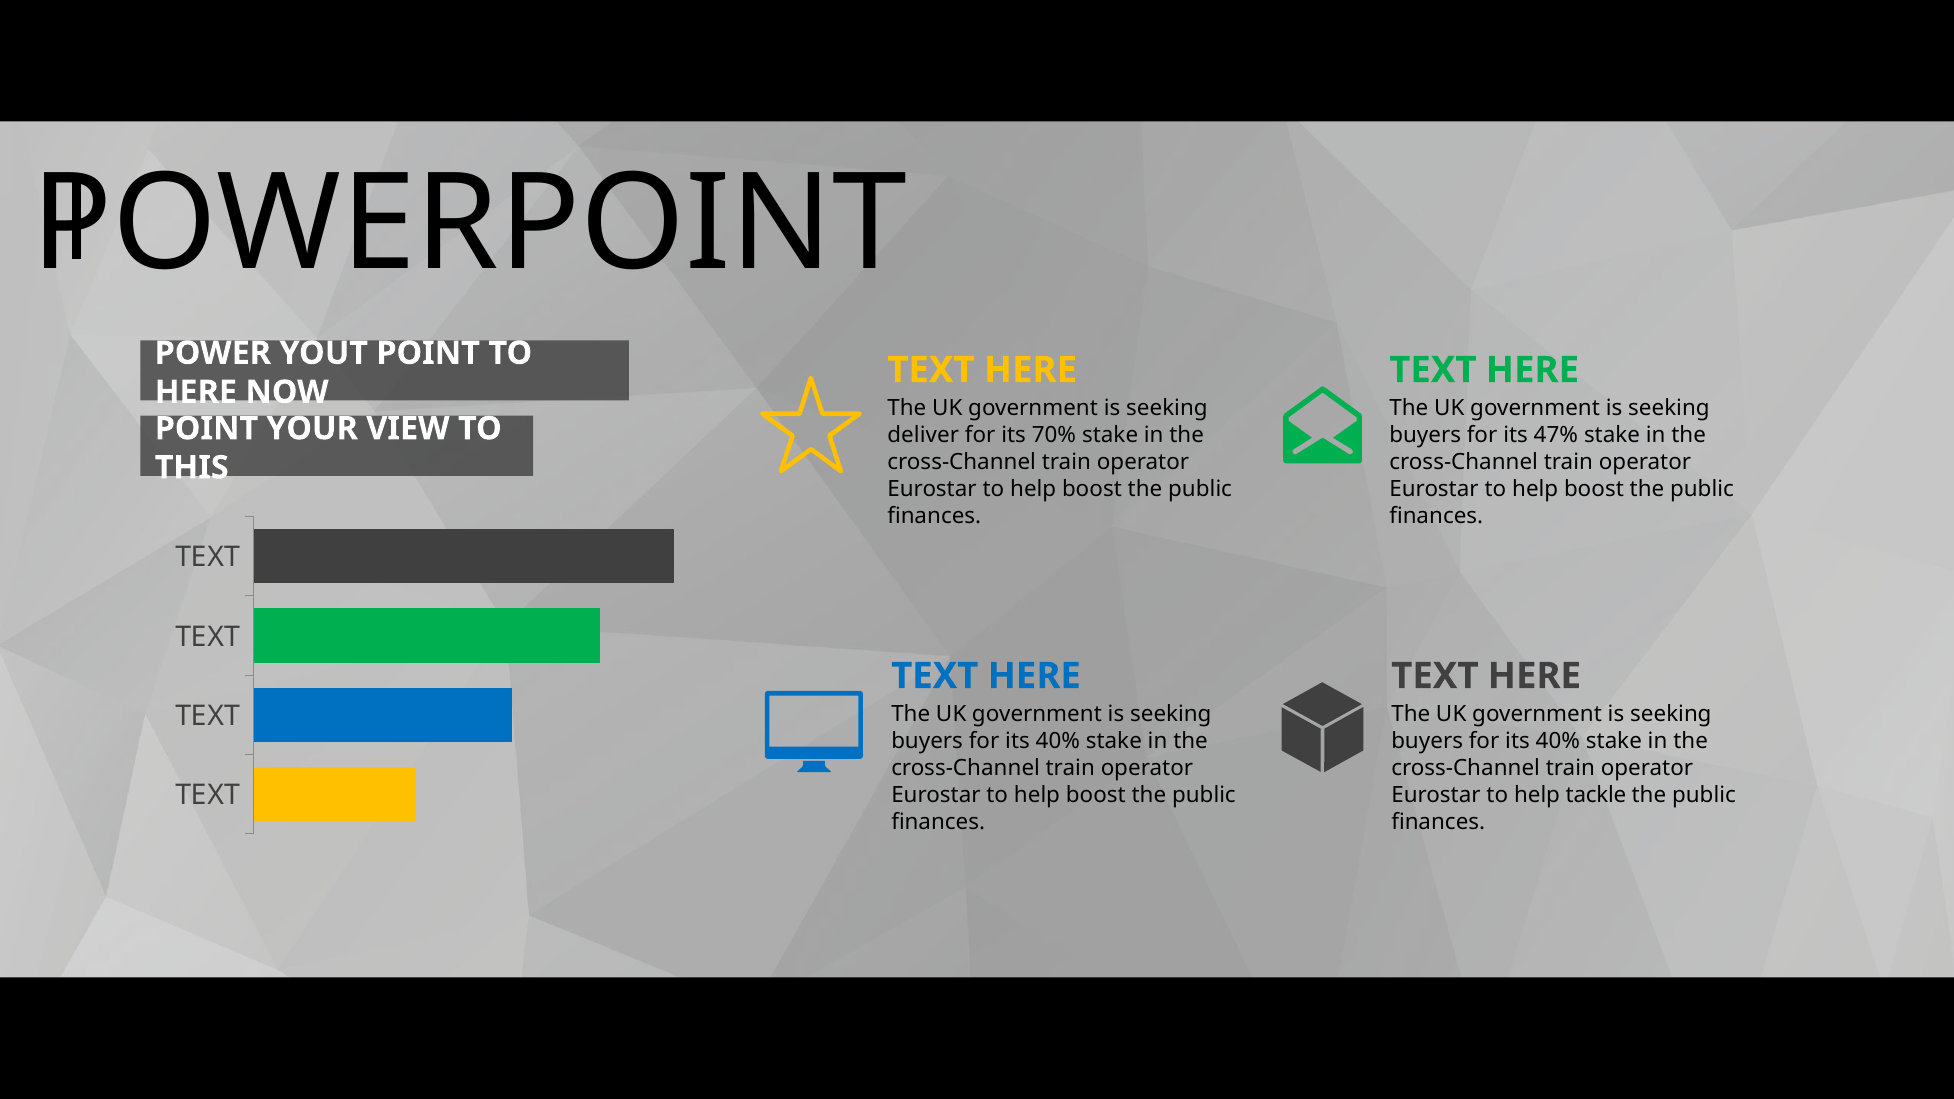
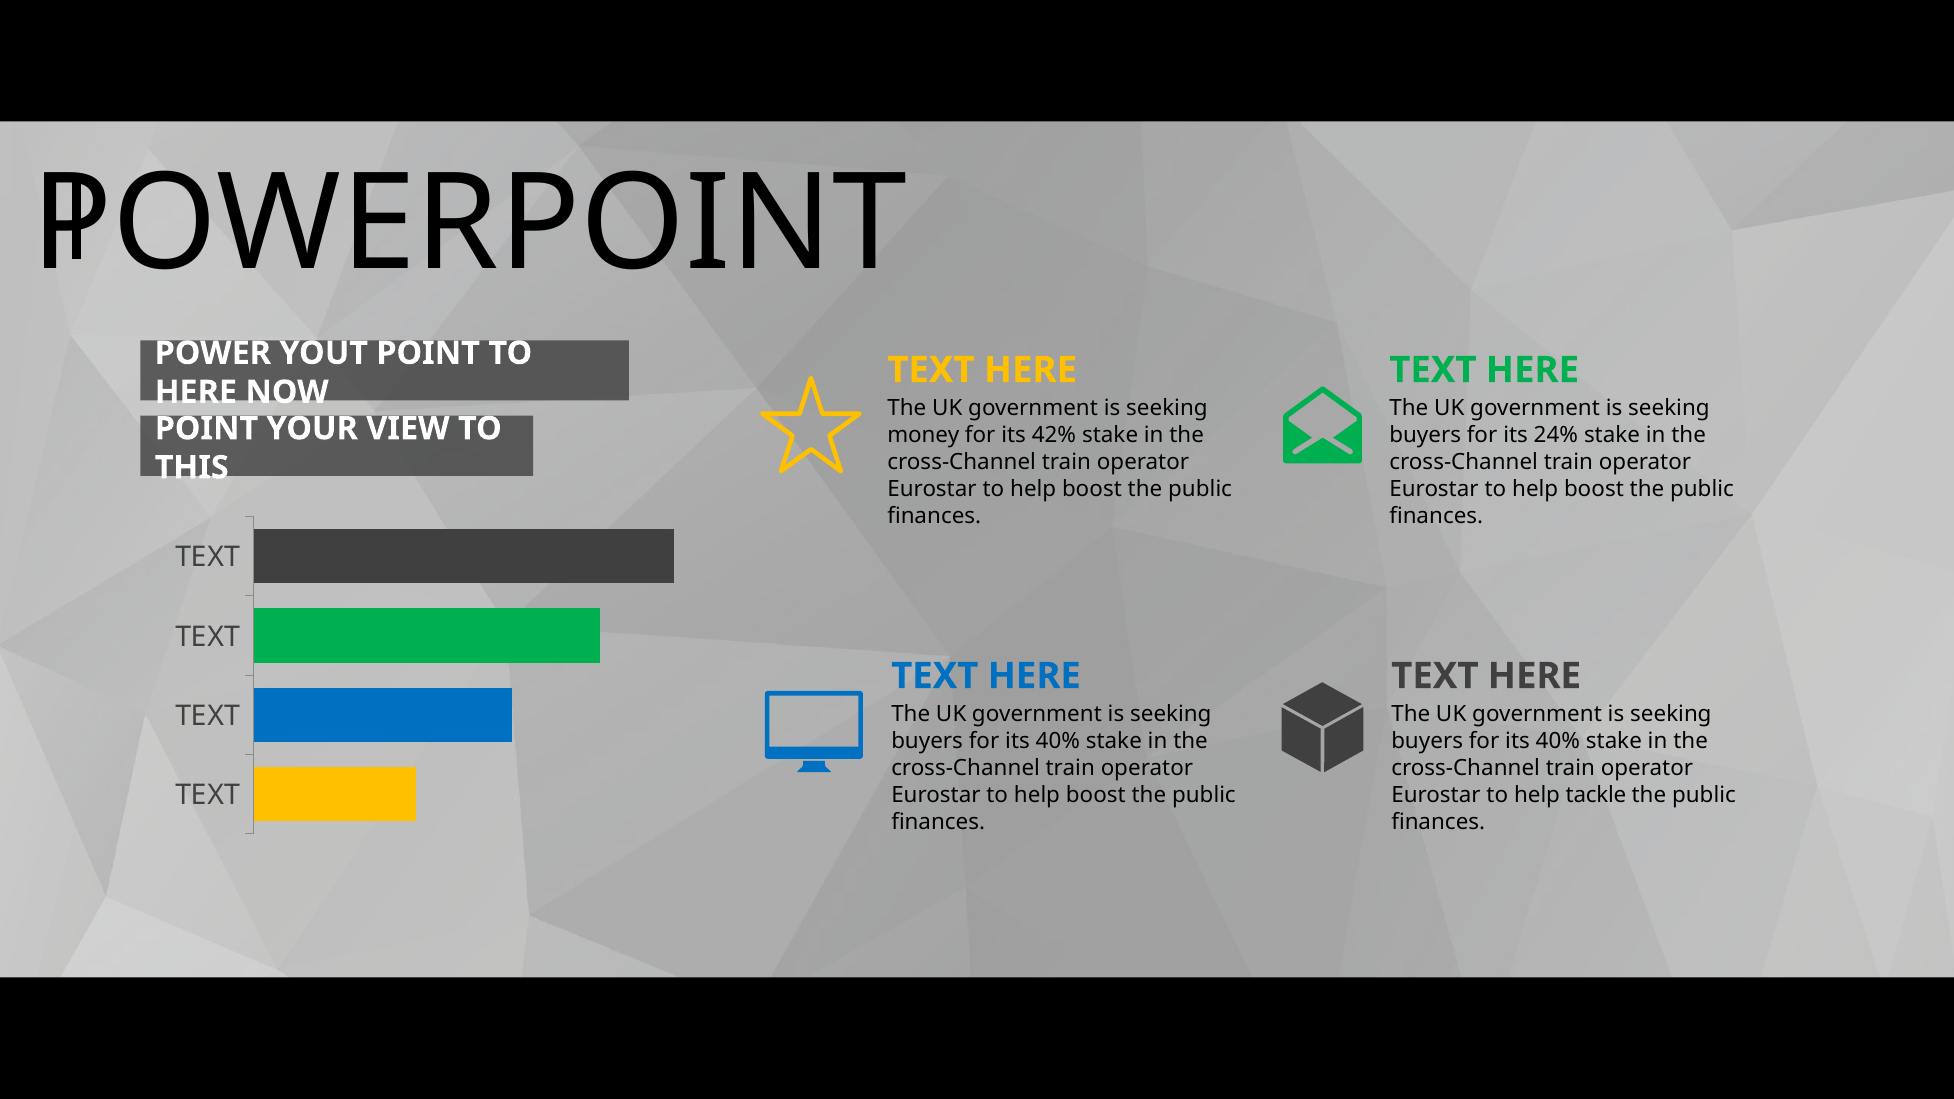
deliver: deliver -> money (923, 435)
70%: 70% -> 42% (1054, 435)
47%: 47% -> 24% (1556, 435)
